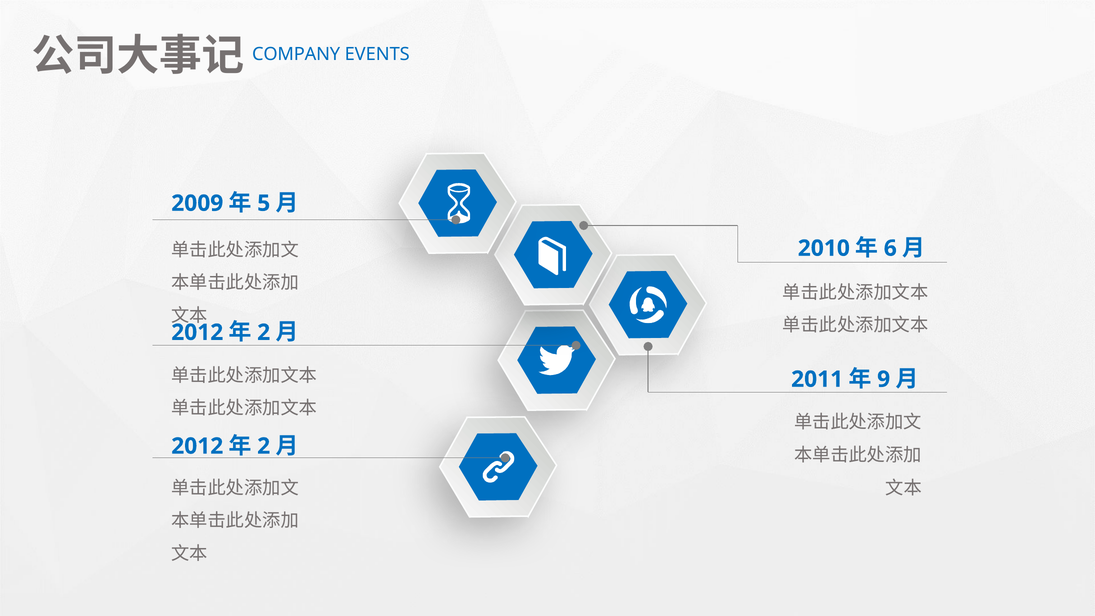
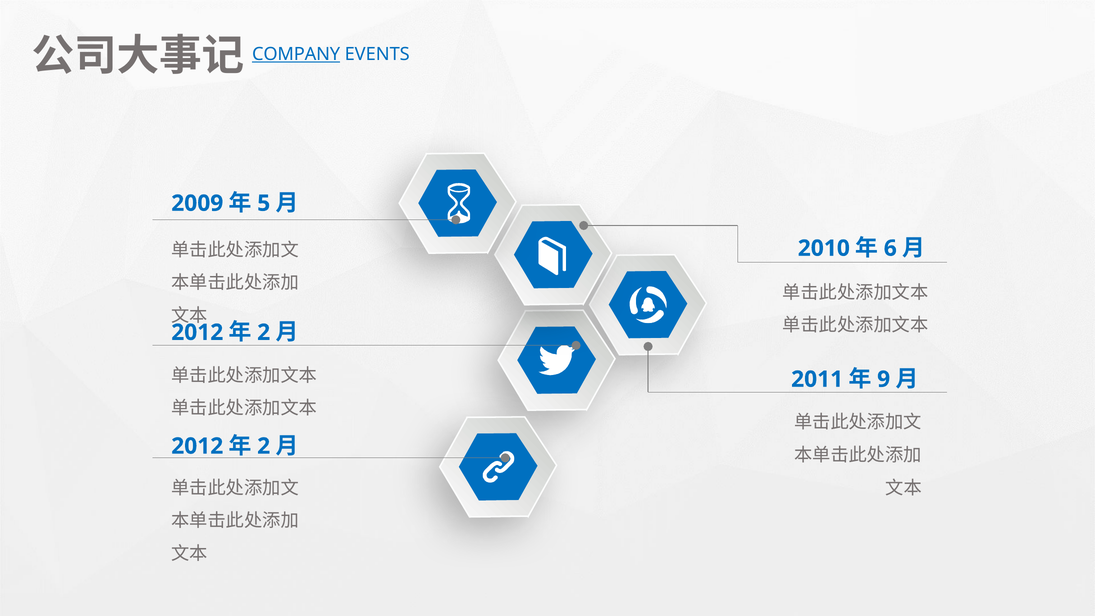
COMPANY underline: none -> present (296, 54)
